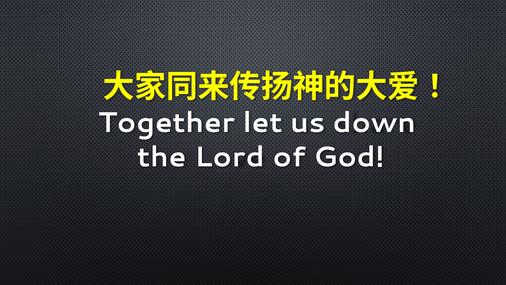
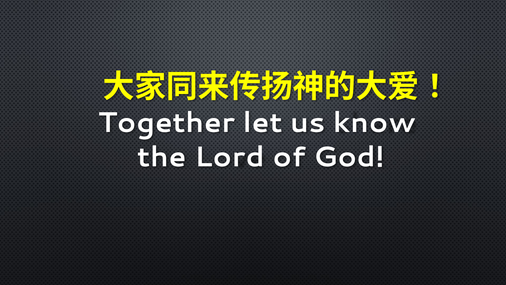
down: down -> know (374, 123)
